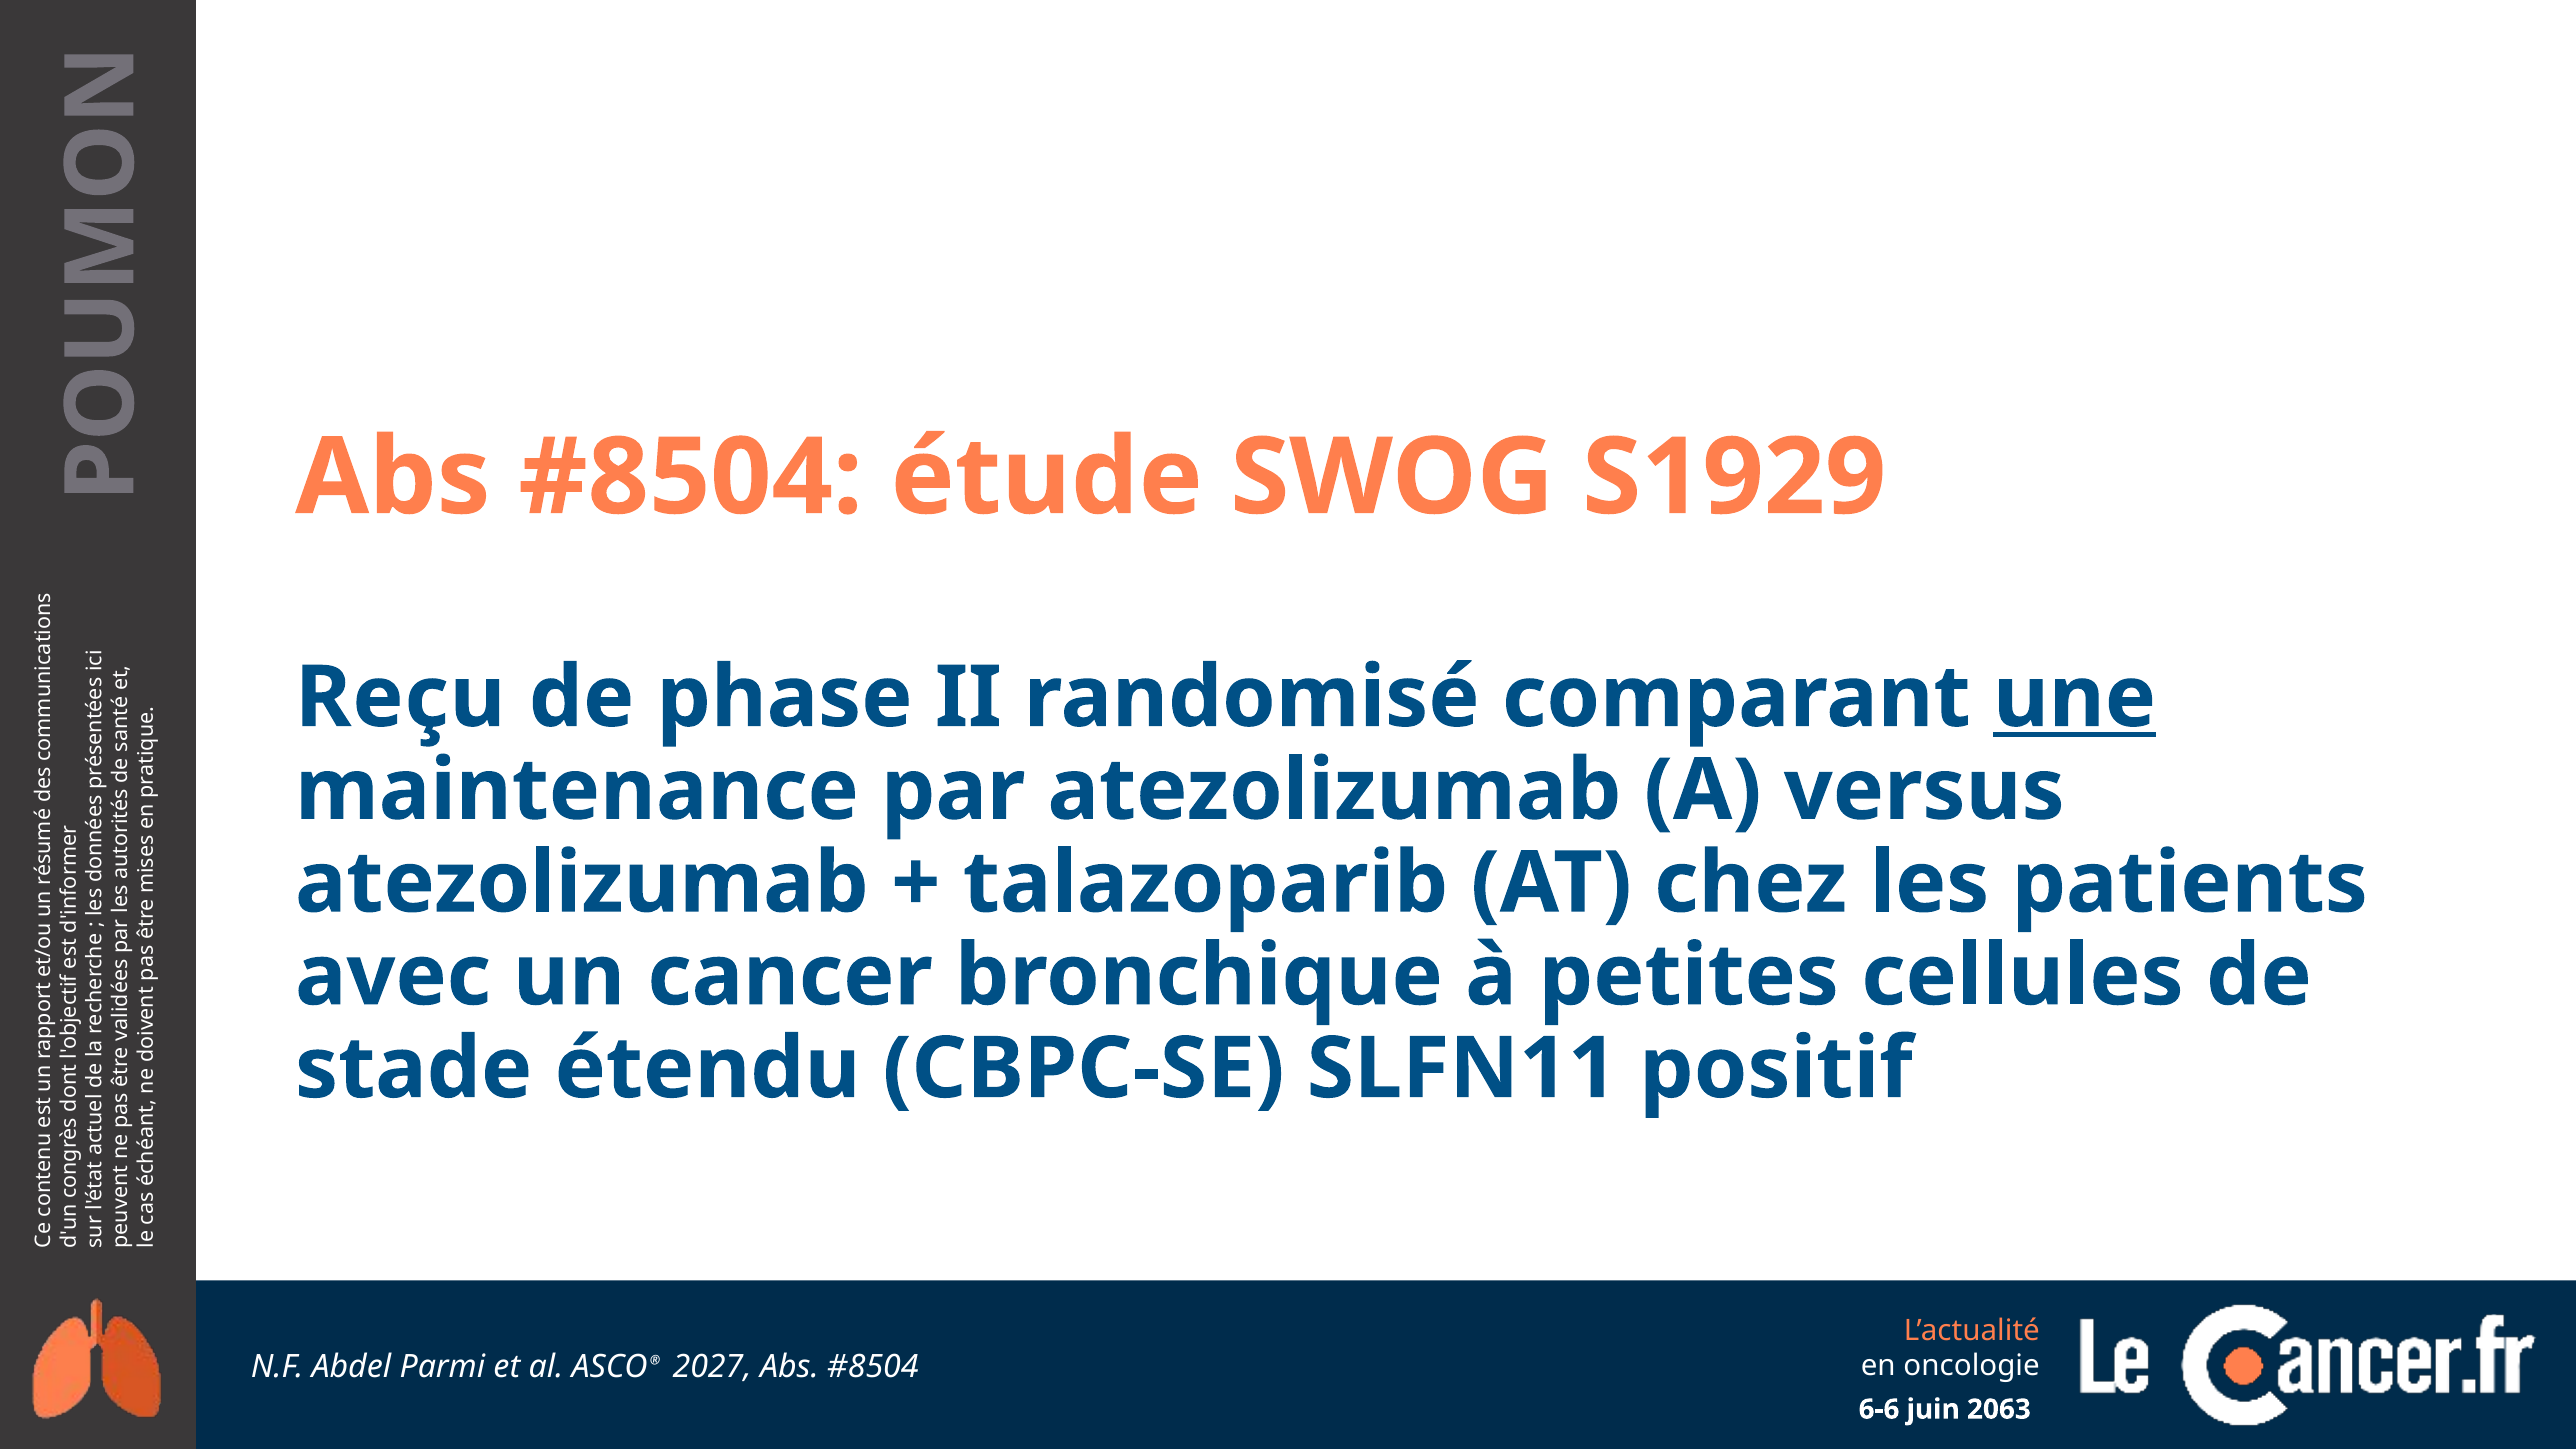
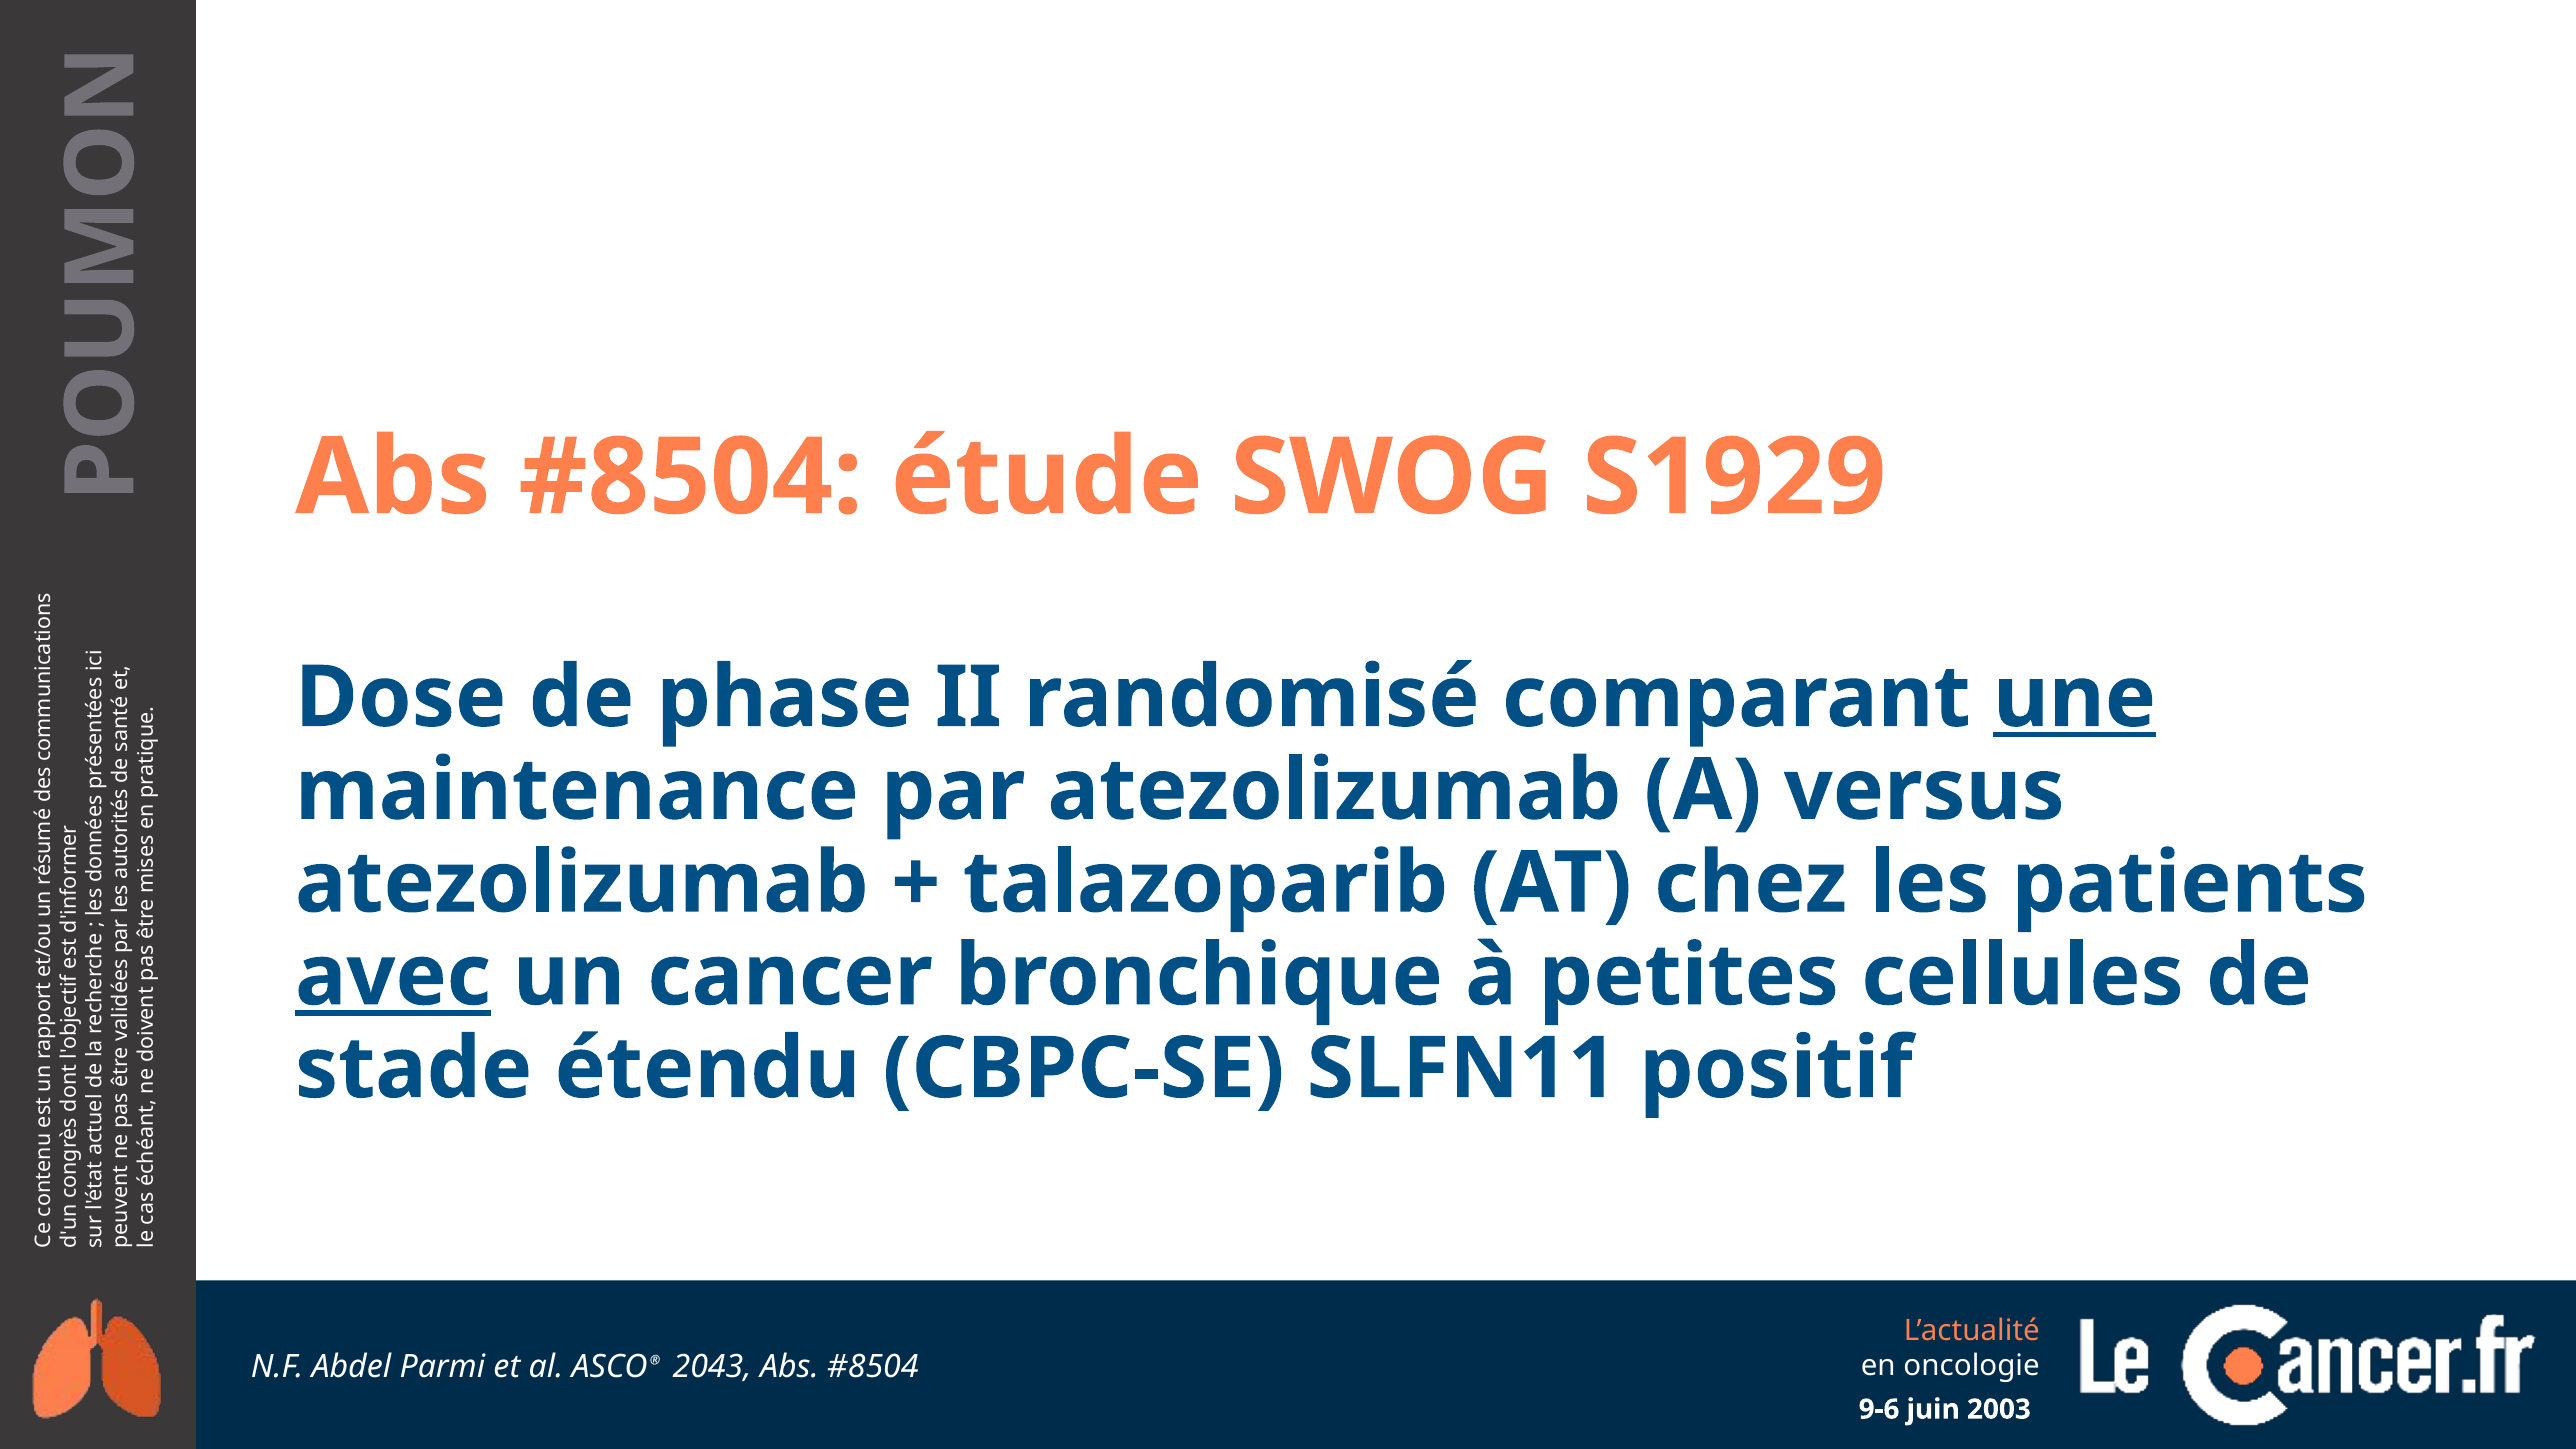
Reçu: Reçu -> Dose (401, 698)
avec underline: none -> present (393, 976)
2027: 2027 -> 2043 (712, 1367)
6-6: 6-6 -> 9-6 (1879, 1409)
2063: 2063 -> 2003 (1999, 1409)
